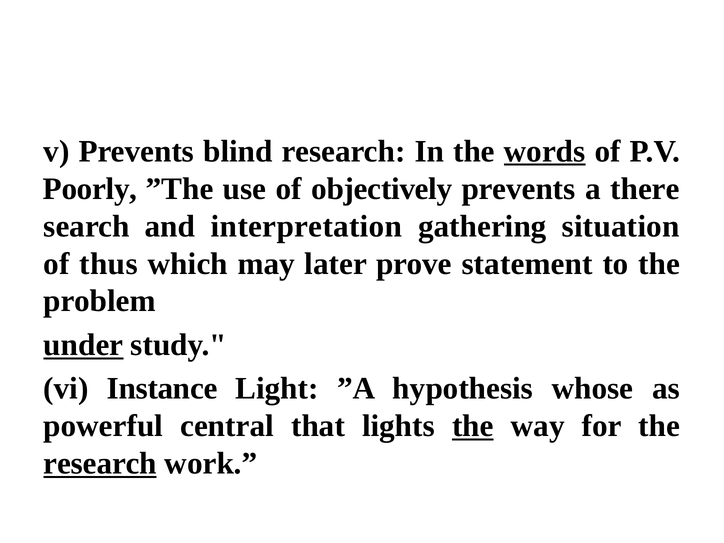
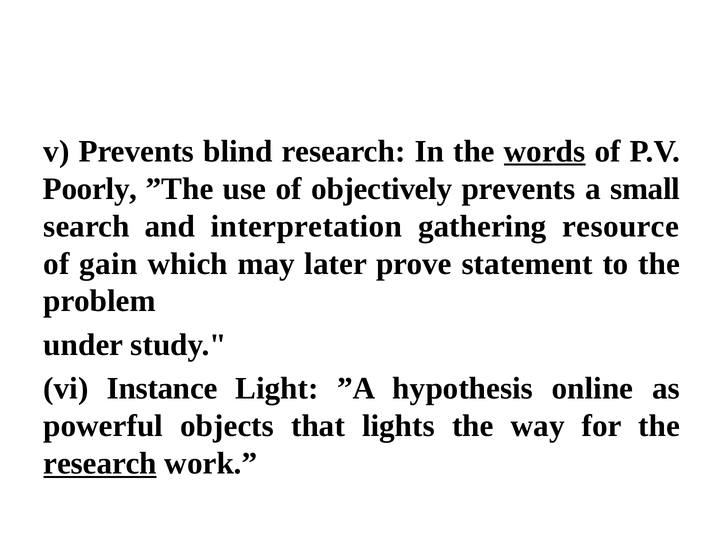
there: there -> small (645, 189)
situation: situation -> resource (621, 226)
thus: thus -> gain (109, 264)
under underline: present -> none (83, 345)
whose: whose -> online (593, 389)
central: central -> objects (227, 426)
the underline: present -> none (473, 426)
